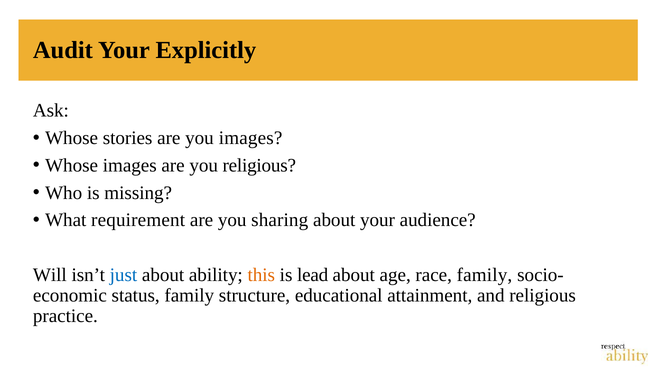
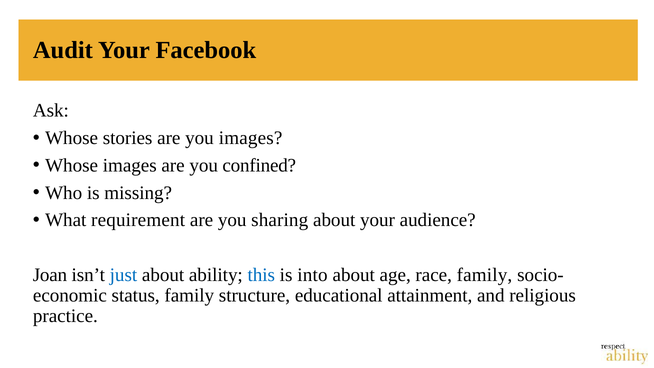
Explicitly: Explicitly -> Facebook (206, 50)
you religious: religious -> confined (259, 165)
Will: Will -> Joan (50, 275)
this colour: orange -> blue (261, 275)
lead: lead -> into (312, 275)
